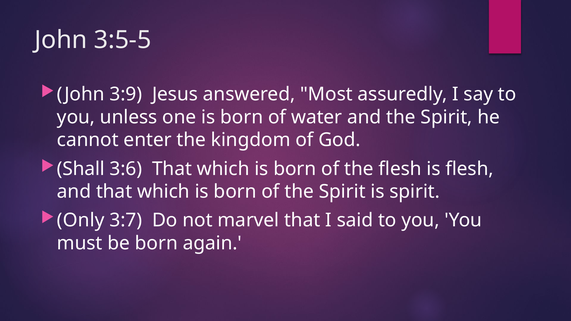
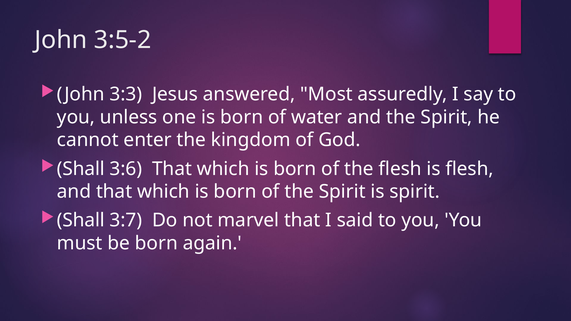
3:5-5: 3:5-5 -> 3:5-2 (123, 40)
3:9: 3:9 -> 3:3 (126, 94)
Only: Only -> Shall (81, 220)
